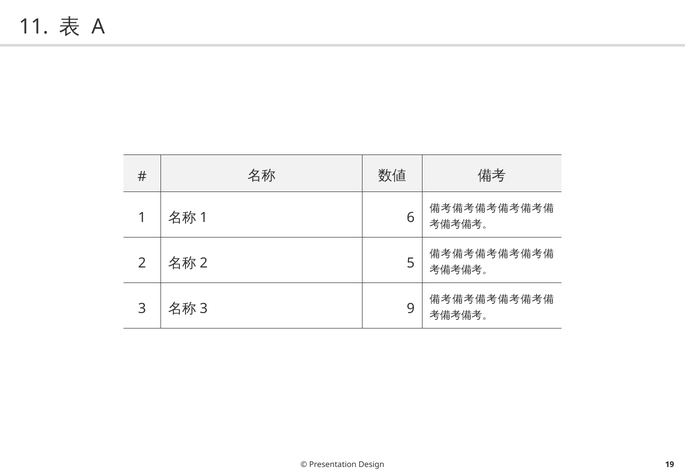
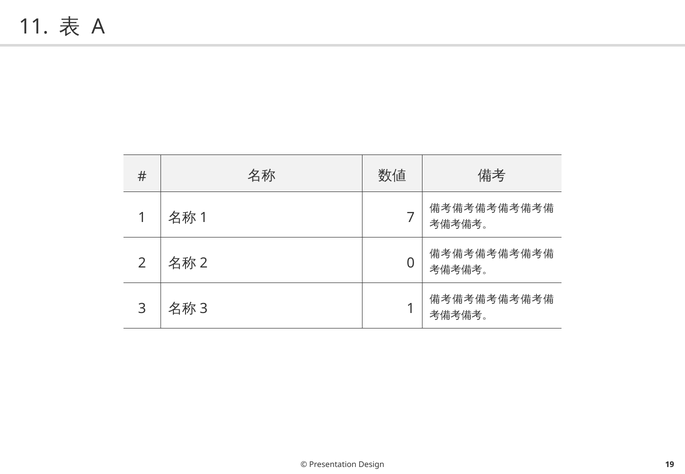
6: 6 -> 7 (411, 218)
5: 5 -> 0 (411, 263)
9: 9 -> 1 (411, 309)
